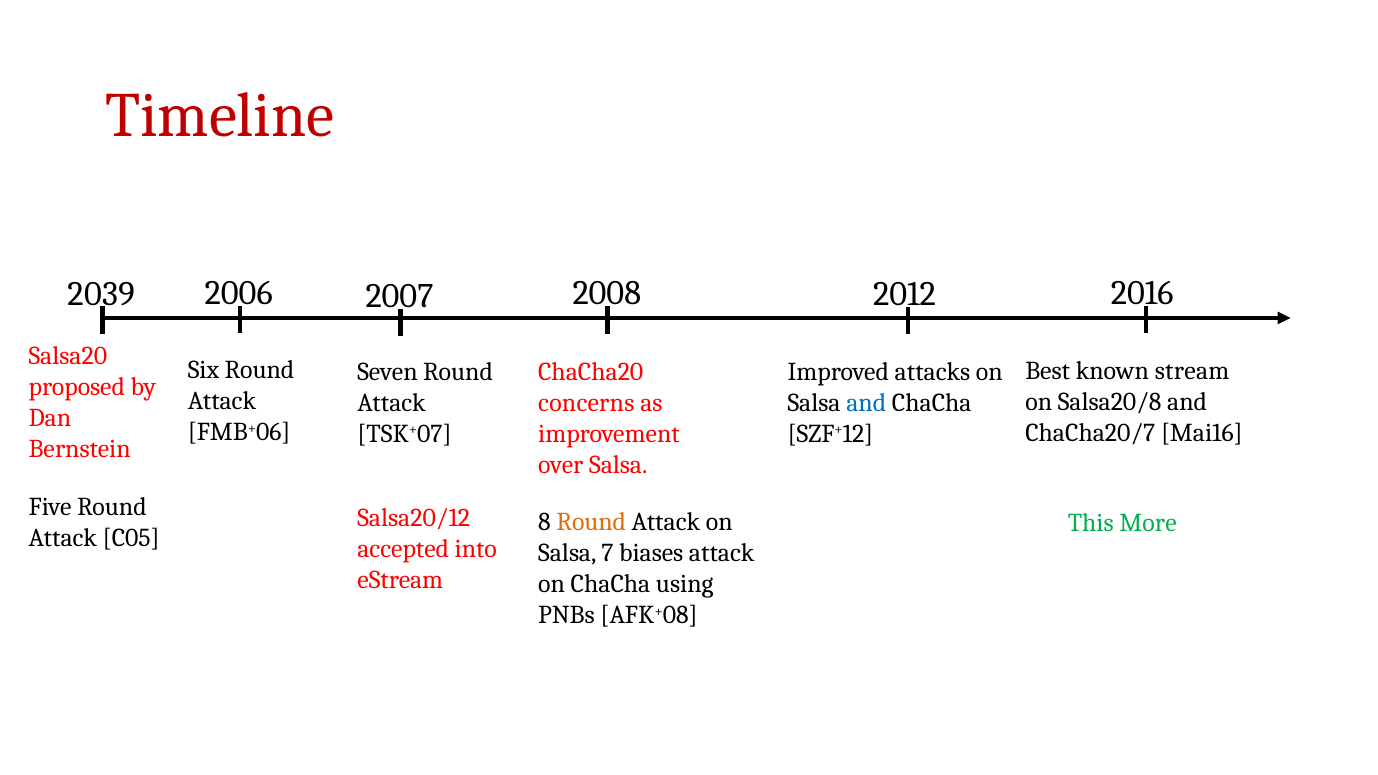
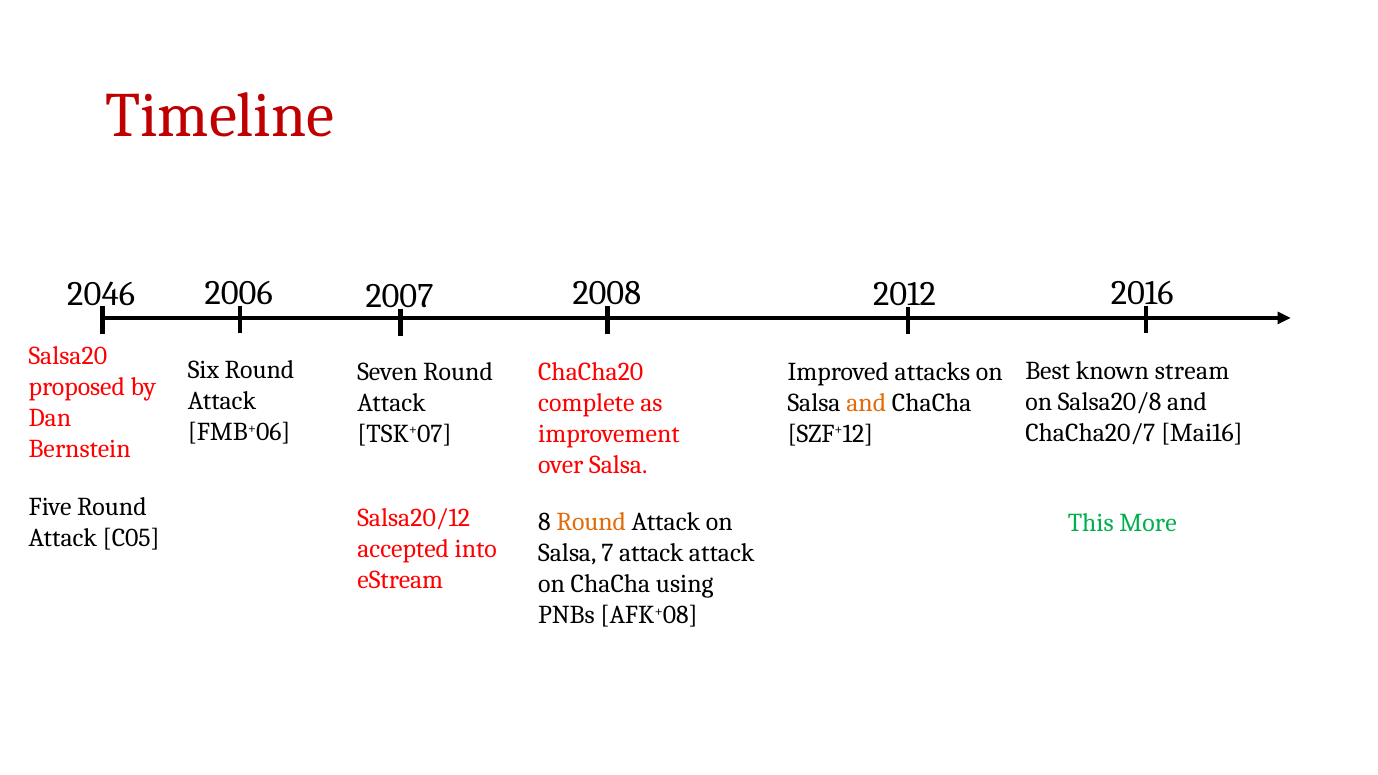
2039: 2039 -> 2046 (101, 294)
concerns: concerns -> complete (586, 403)
and colour: blue -> orange (866, 403)
7 biases: biases -> attack (651, 554)
